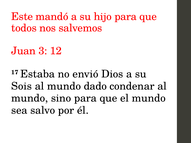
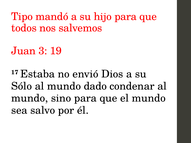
Este: Este -> Tipo (22, 17)
12: 12 -> 19 (56, 51)
Sois: Sois -> Sólo (22, 86)
